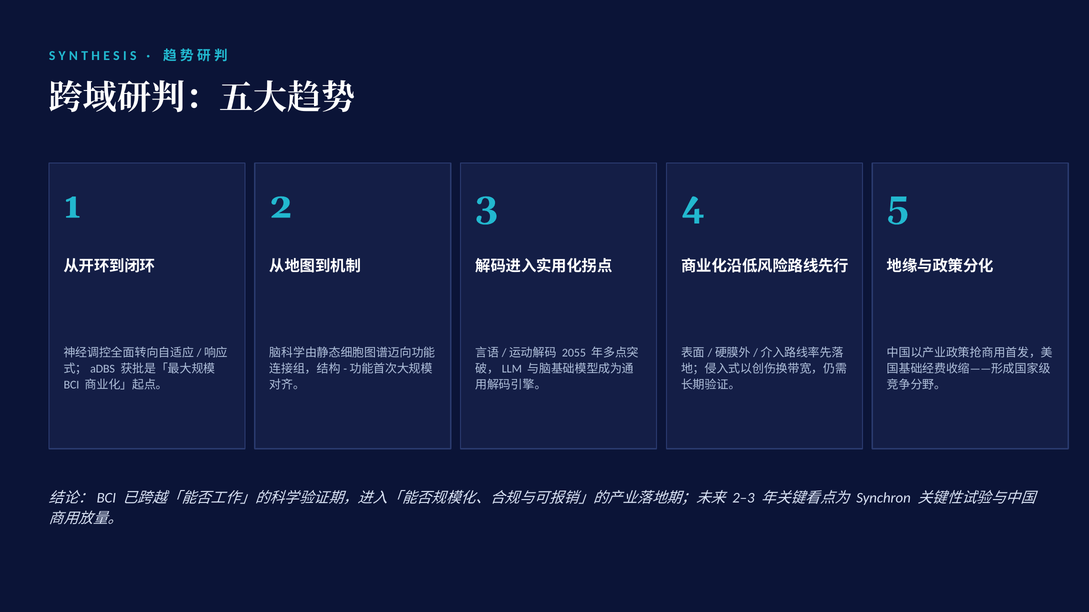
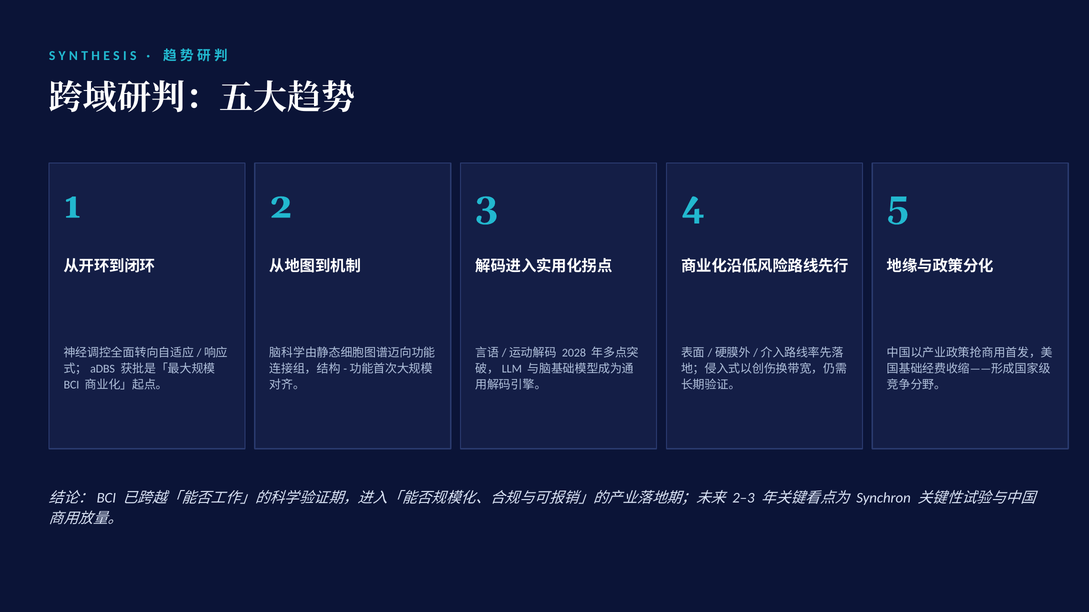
2055: 2055 -> 2028 (574, 353)
